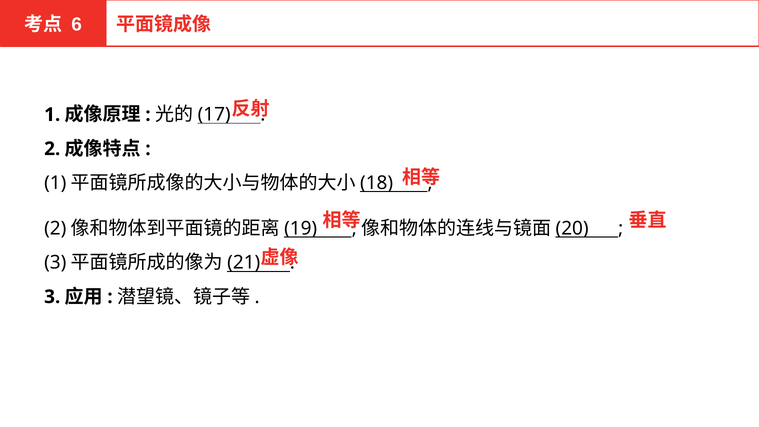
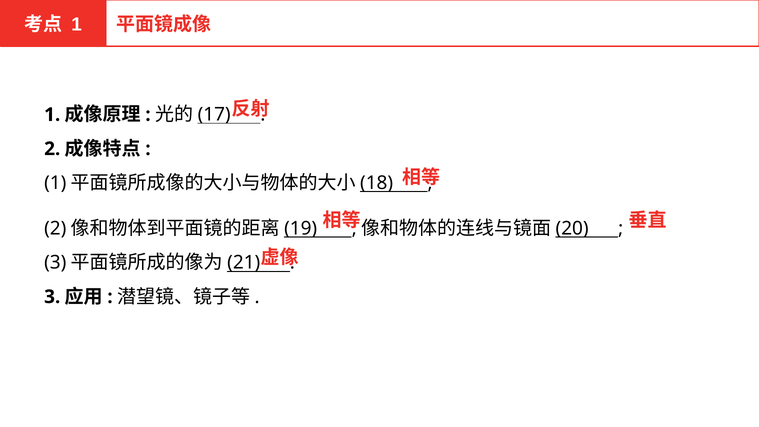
6: 6 -> 1 (77, 24)
